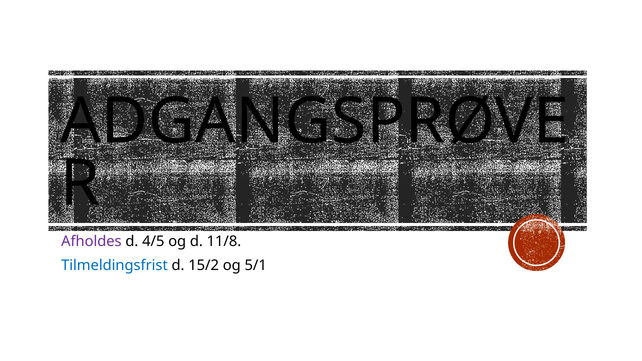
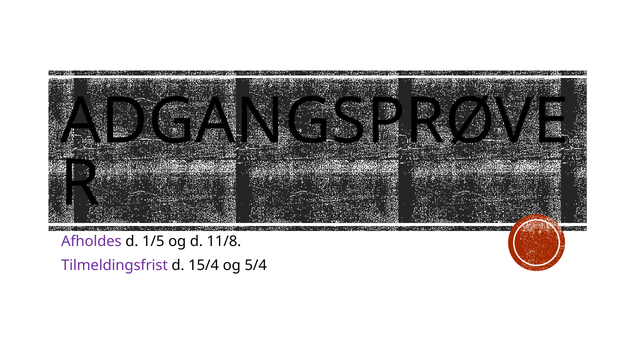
4/5: 4/5 -> 1/5 (153, 241)
Tilmeldingsfrist colour: blue -> purple (114, 265)
15/2: 15/2 -> 15/4 (204, 265)
5/1: 5/1 -> 5/4 (256, 265)
